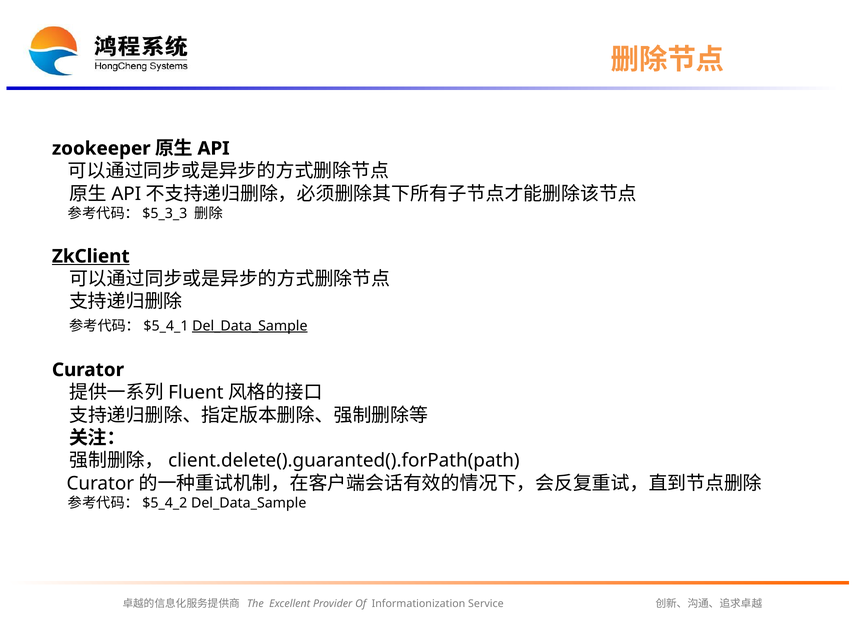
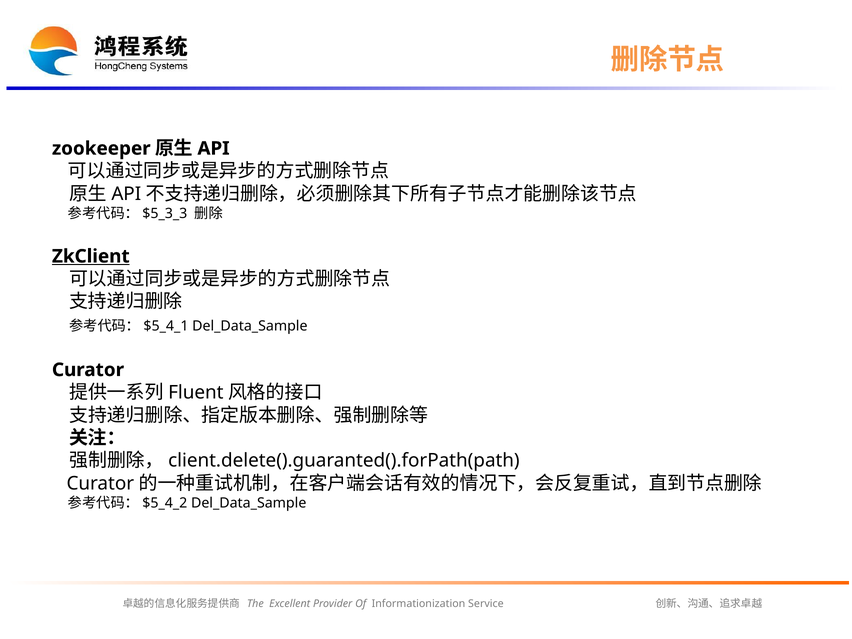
Del_Data_Sample underline: present -> none (250, 326)
